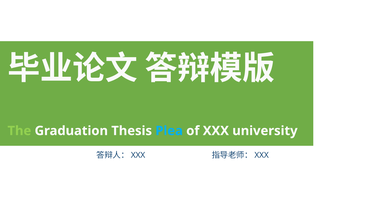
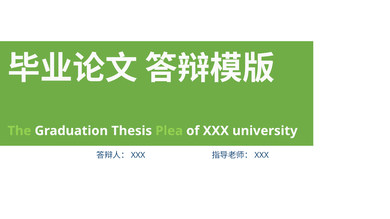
Plea colour: light blue -> light green (169, 131)
